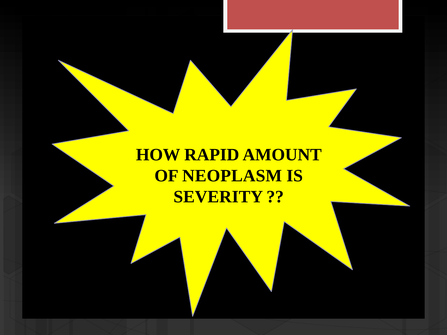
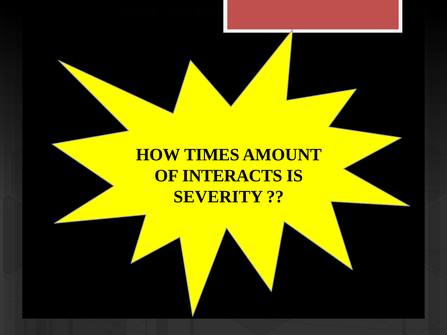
RAPID: RAPID -> TIMES (212, 155)
NEOPLASM: NEOPLASM -> INTERACTS (232, 176)
